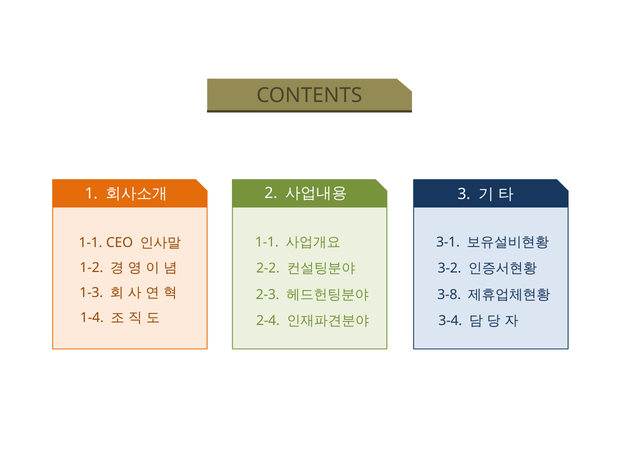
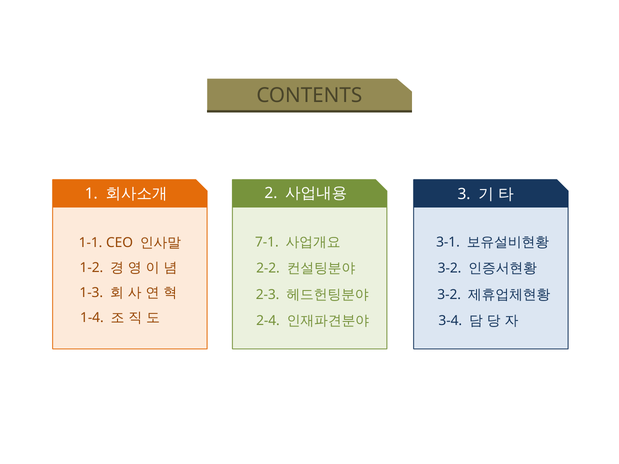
1-1: 1-1 -> 7-1 (267, 242)
3-8: 3-8 -> 3-2 (449, 295)
